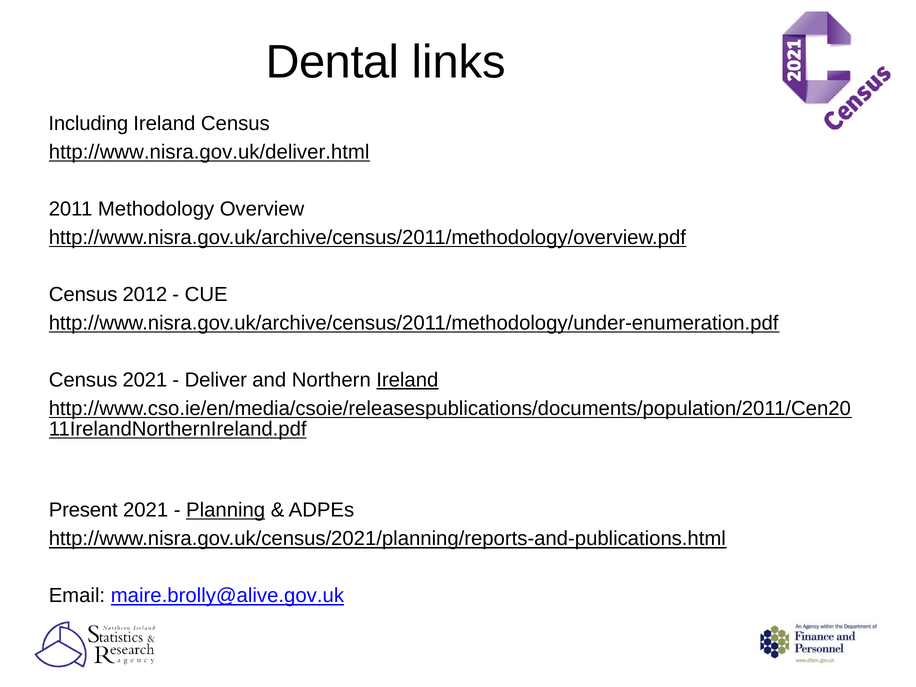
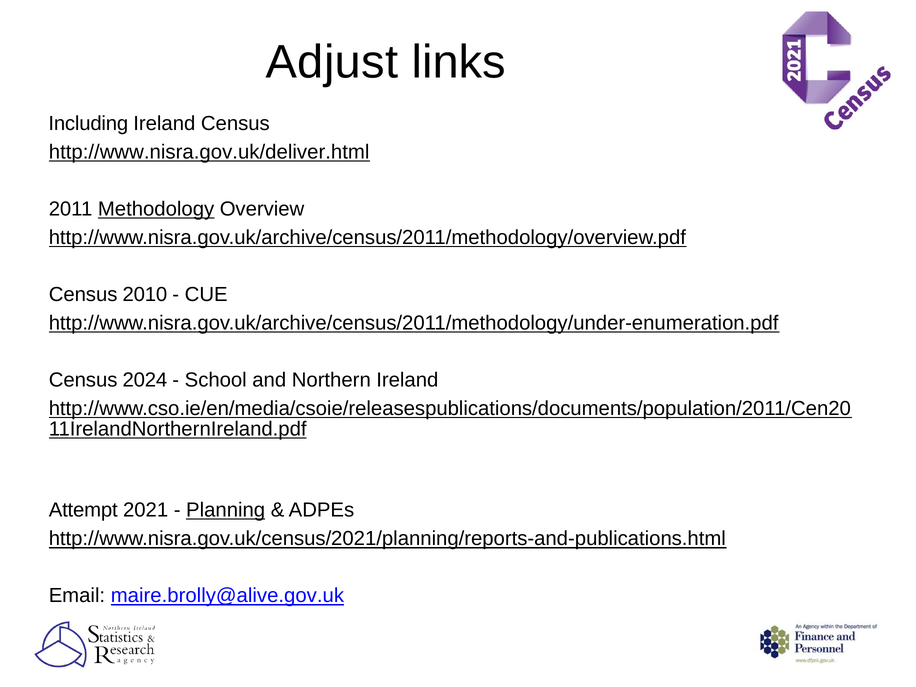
Dental: Dental -> Adjust (332, 62)
Methodology underline: none -> present (156, 209)
2012: 2012 -> 2010 (145, 295)
Census 2021: 2021 -> 2024 (145, 380)
Deliver: Deliver -> School (216, 380)
Ireland underline: present -> none (407, 380)
Present: Present -> Attempt (83, 510)
